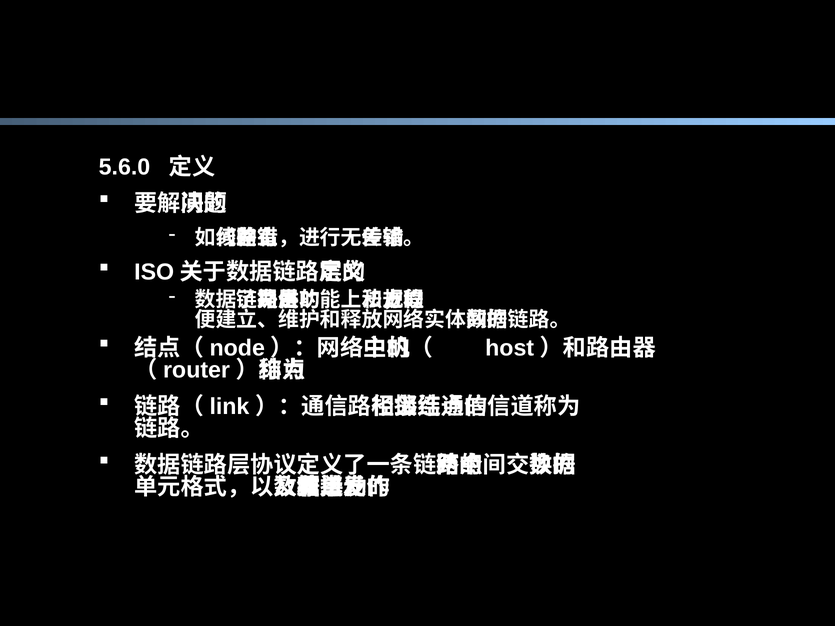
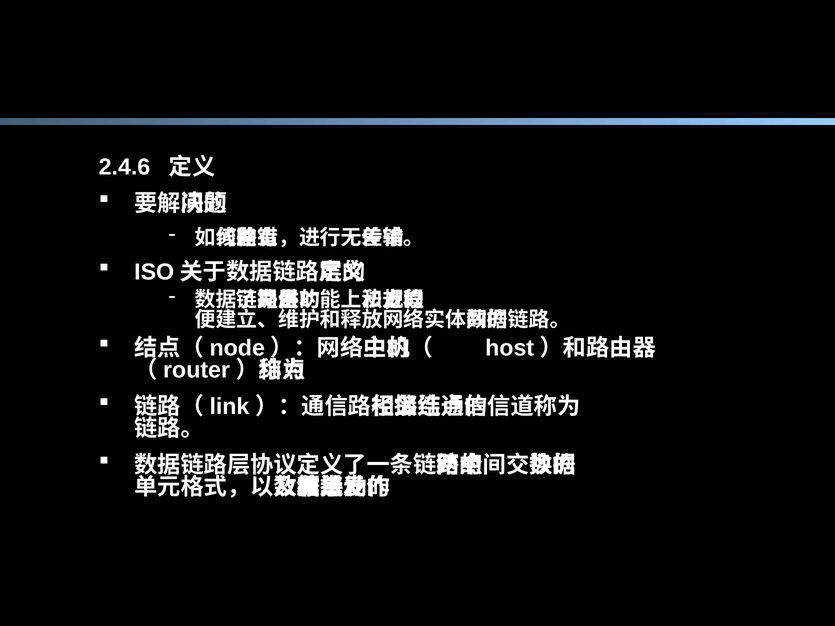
5.6.0: 5.6.0 -> 2.4.6 (124, 167)
